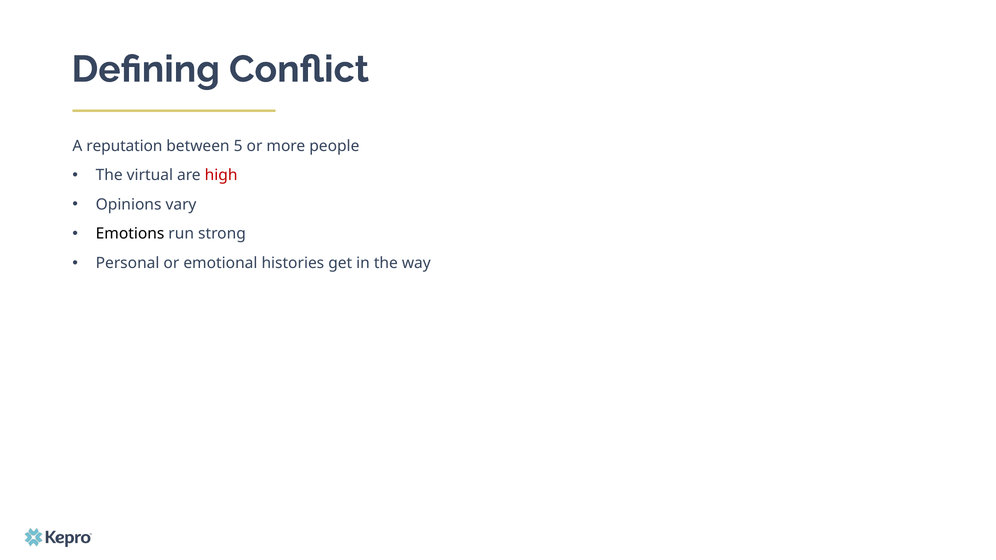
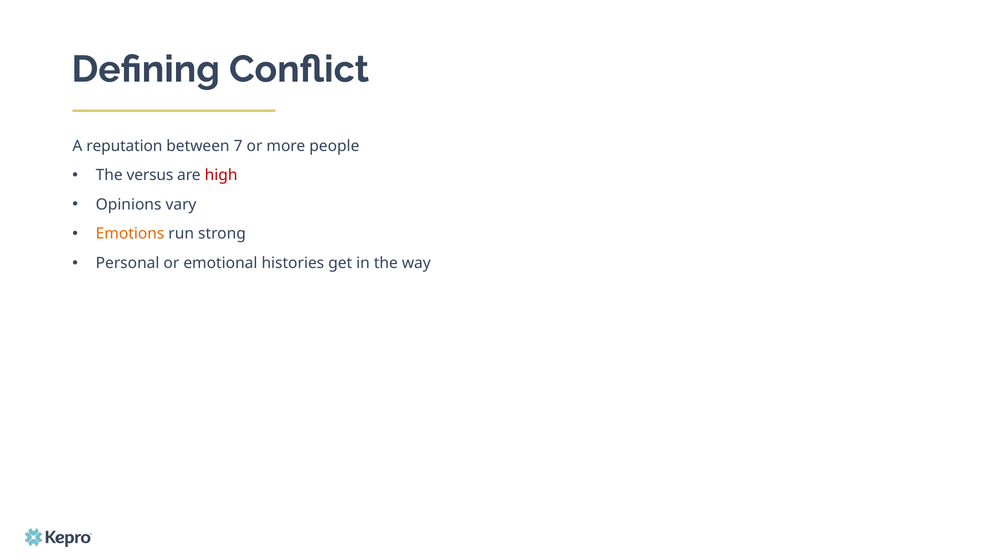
5: 5 -> 7 (238, 146)
virtual: virtual -> versus (150, 175)
Emotions colour: black -> orange (130, 234)
